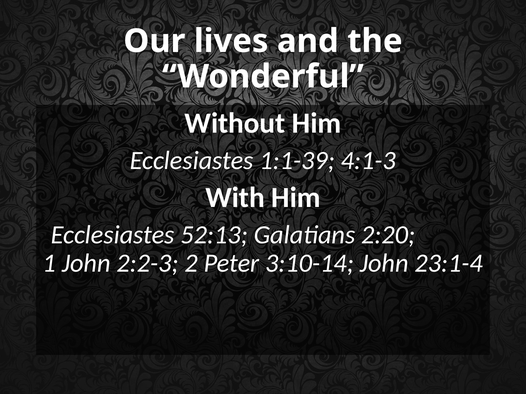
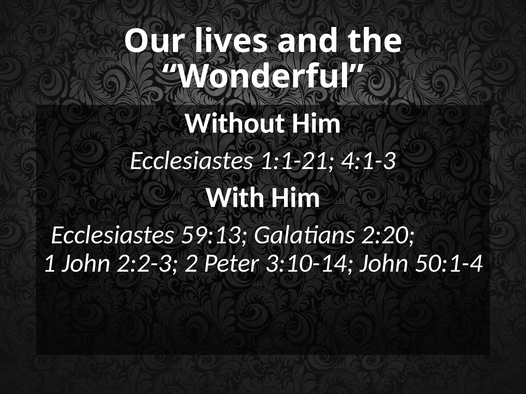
1:1-39: 1:1-39 -> 1:1-21 (297, 161)
52:13: 52:13 -> 59:13 (214, 235)
23:1-4: 23:1-4 -> 50:1-4 (449, 264)
